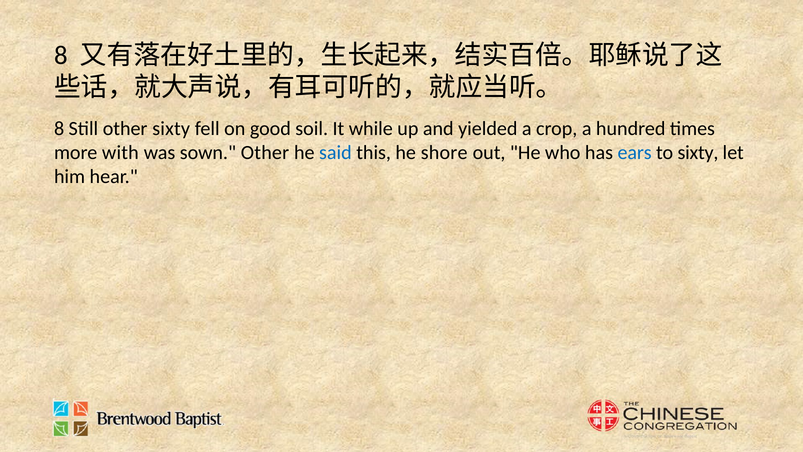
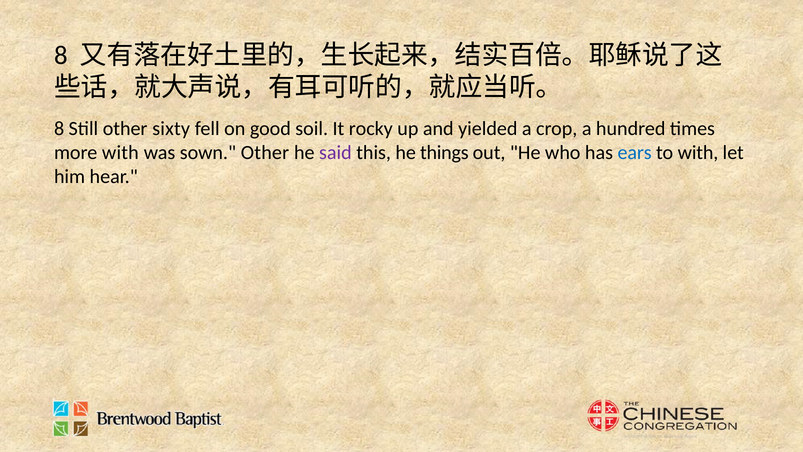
while: while -> rocky (371, 129)
said colour: blue -> purple (335, 153)
shore: shore -> things (444, 153)
to sixty: sixty -> with (698, 153)
